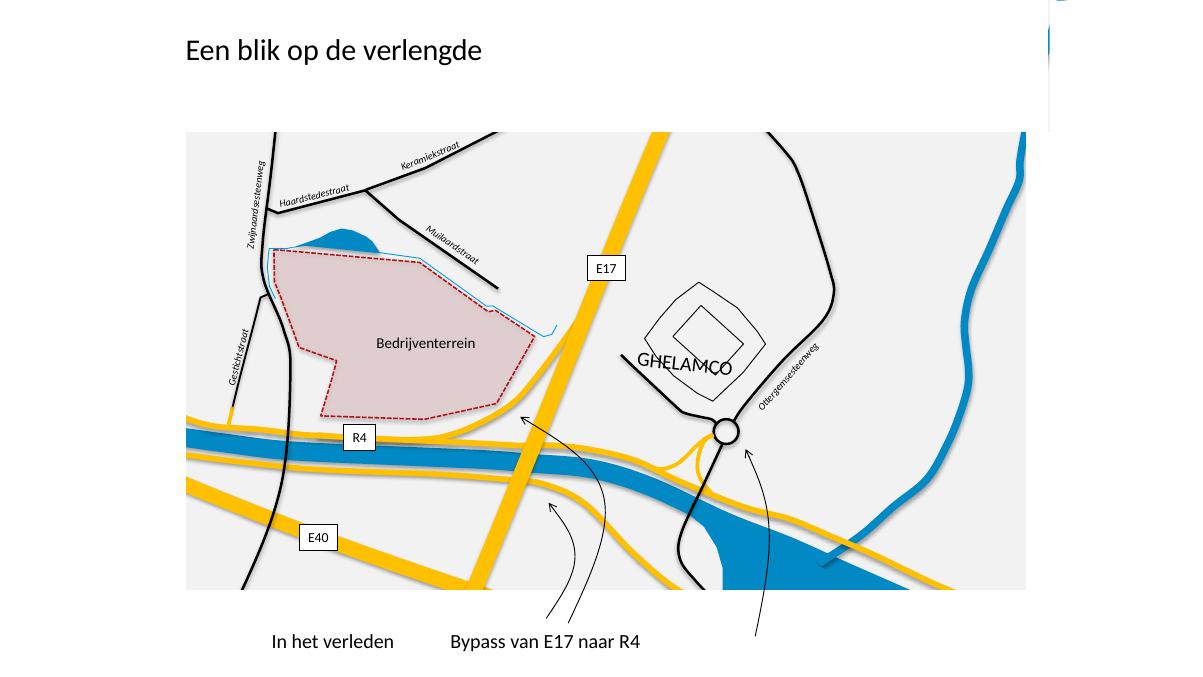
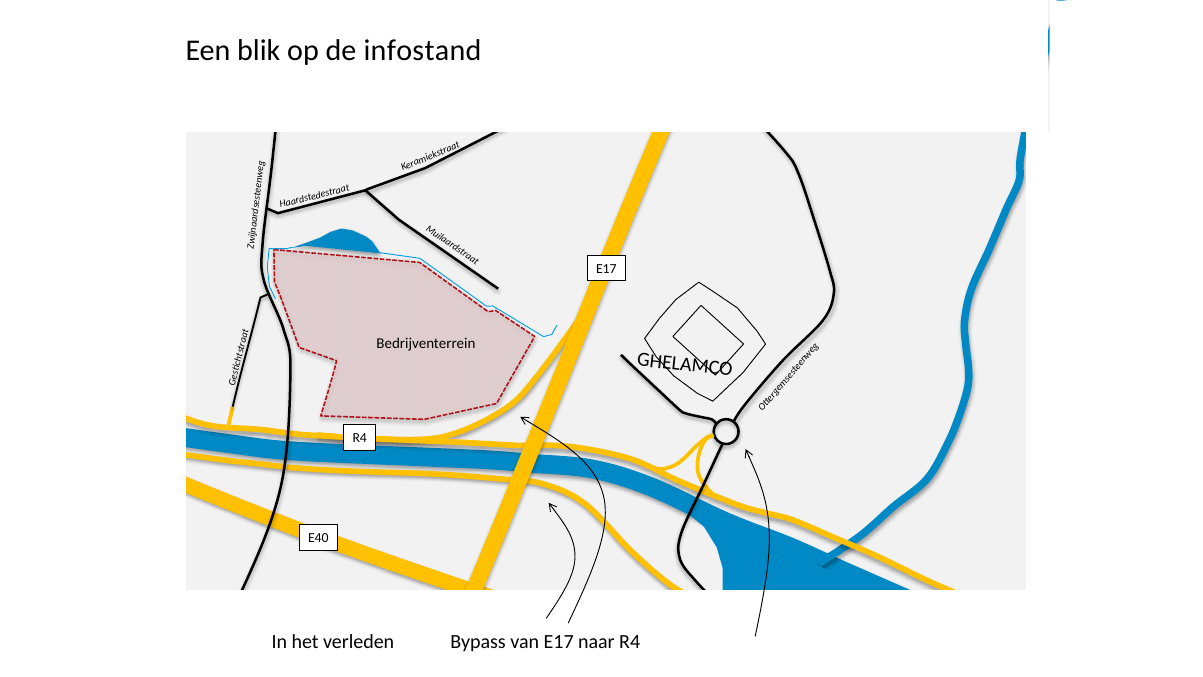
verlengde: verlengde -> infostand (423, 50)
